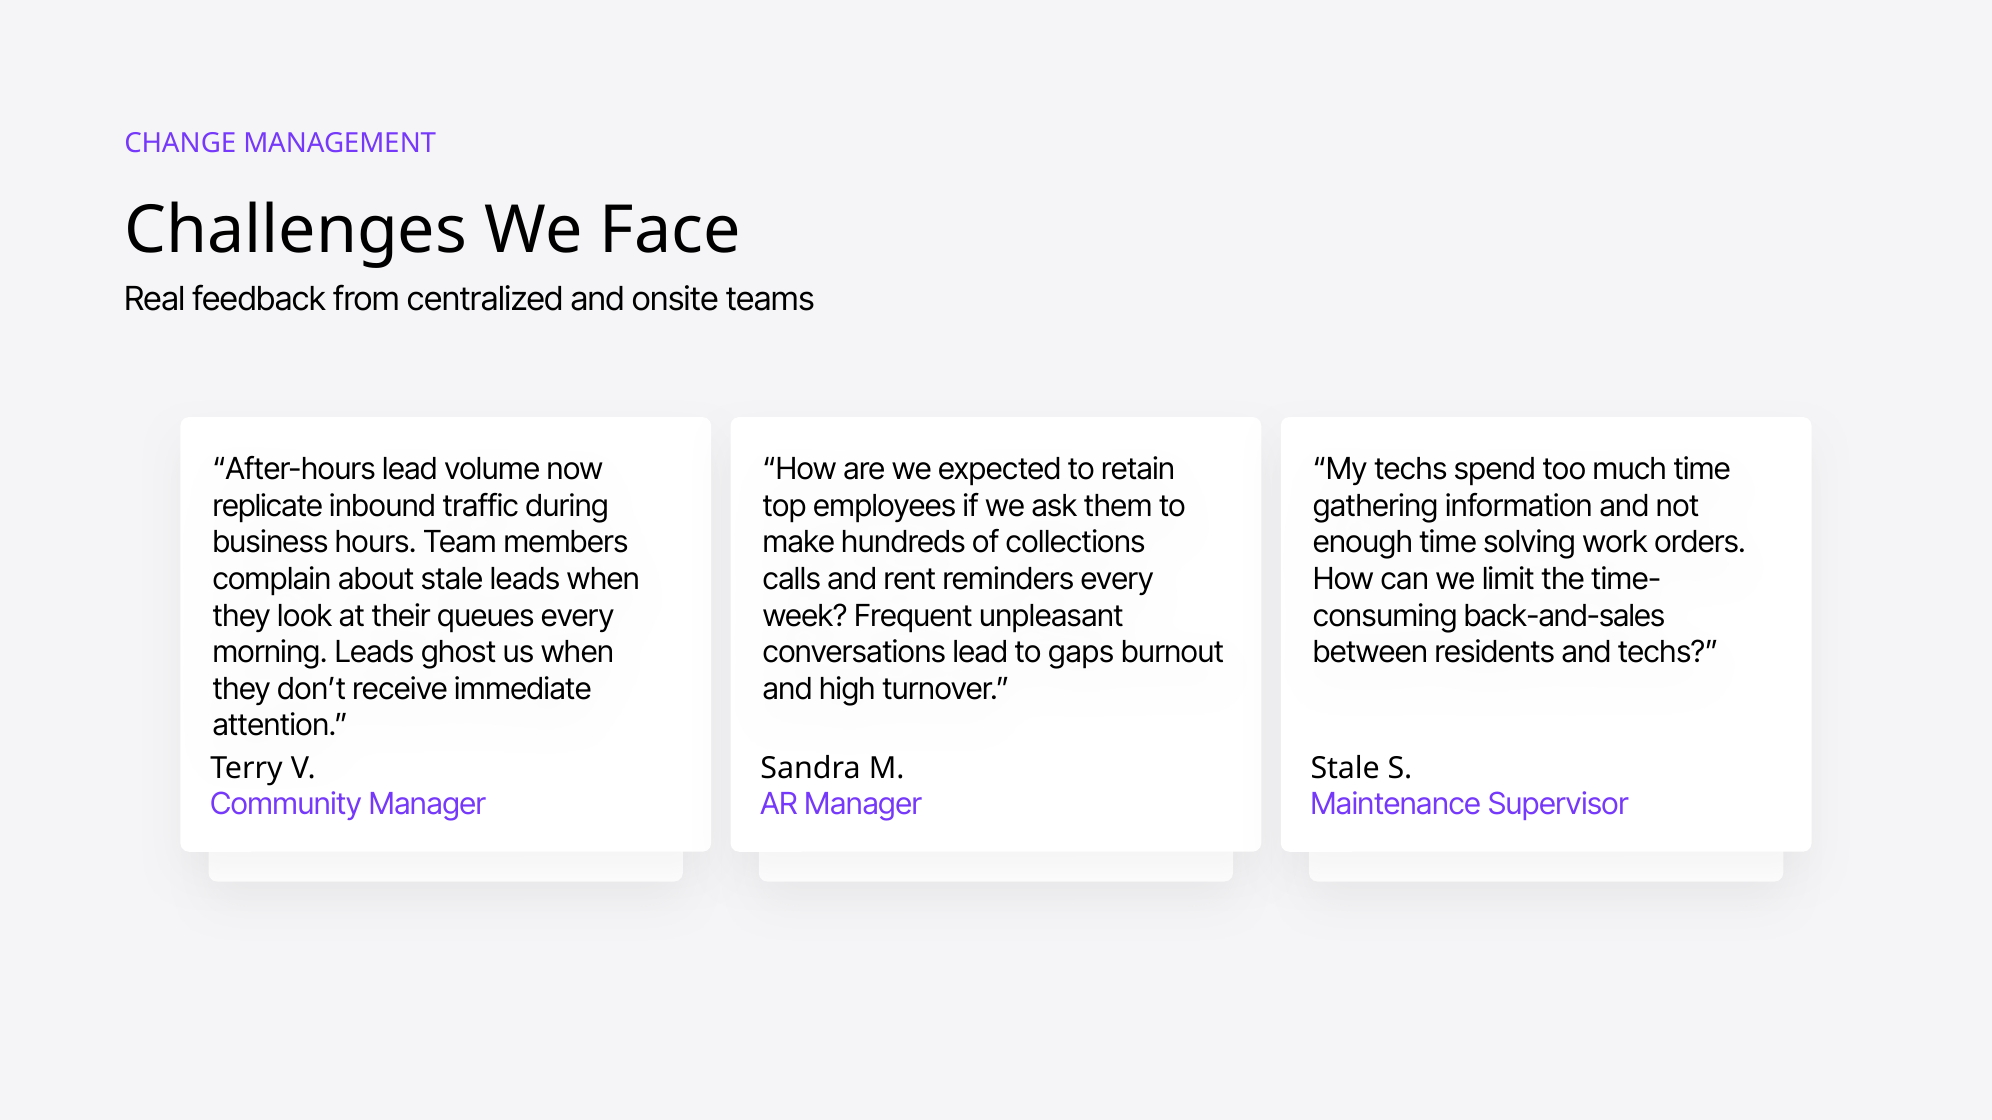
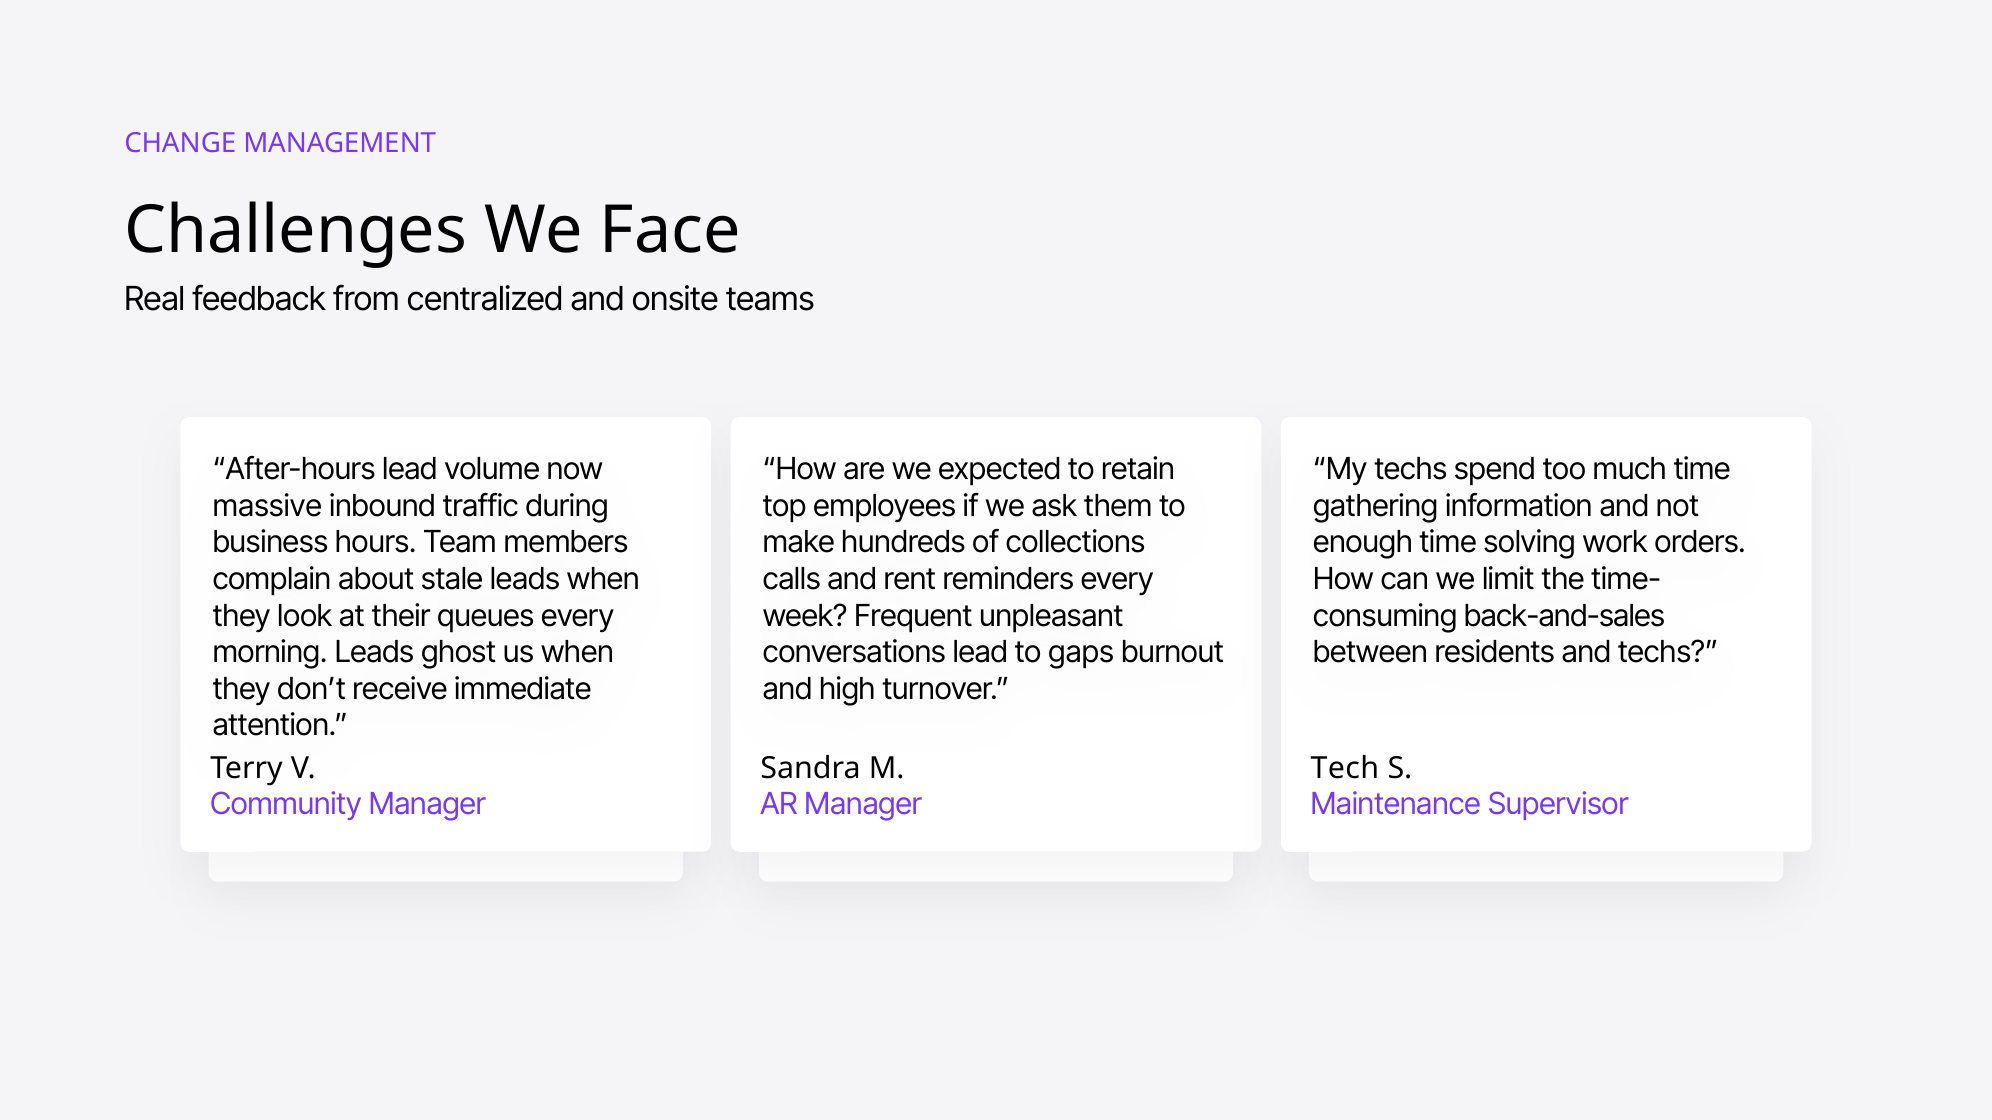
replicate: replicate -> massive (267, 507)
Stale: Stale -> Tech (1345, 768)
